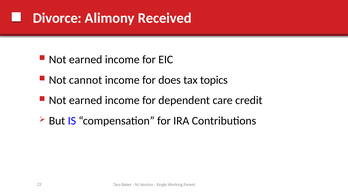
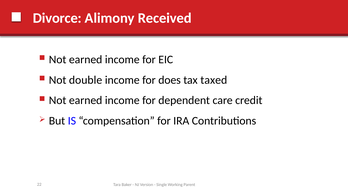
cannot: cannot -> double (86, 80)
topics: topics -> taxed (214, 80)
